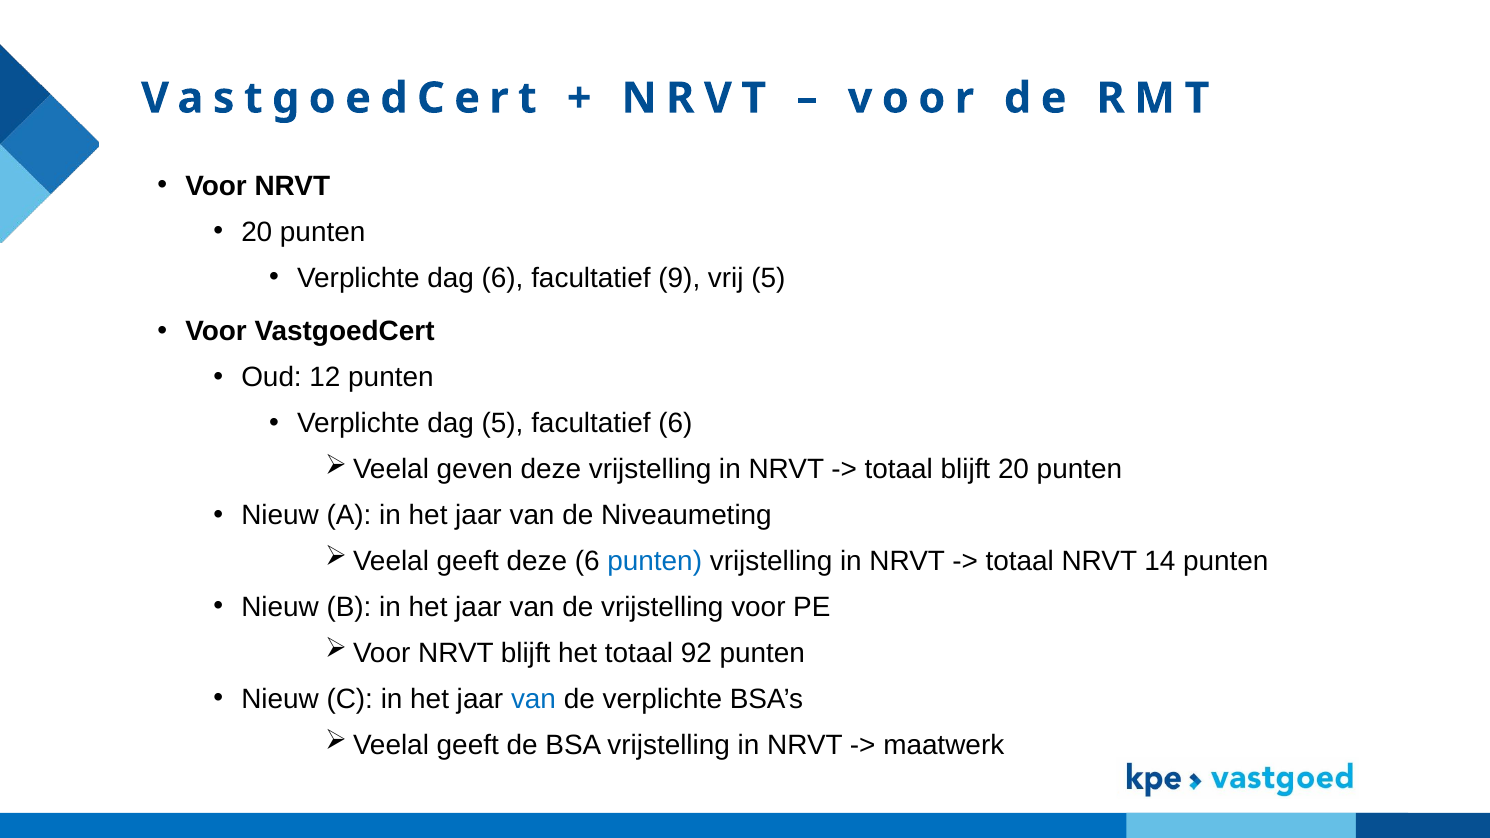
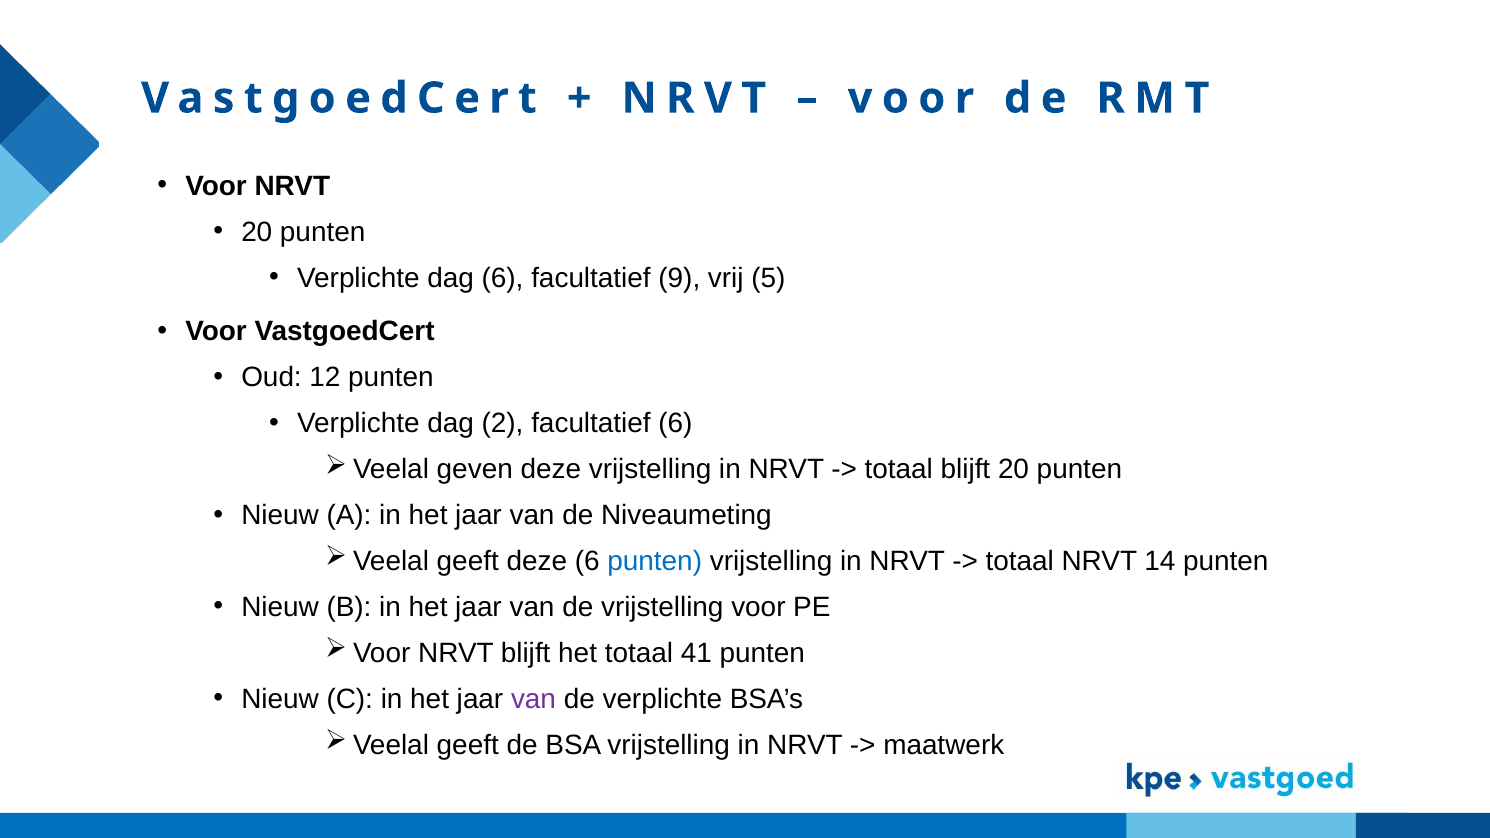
dag 5: 5 -> 2 (503, 424)
92: 92 -> 41 (696, 653)
van colour: blue -> purple (533, 699)
